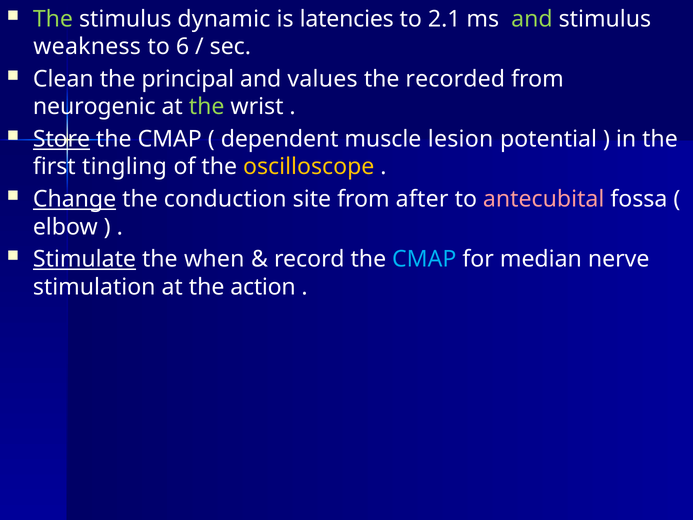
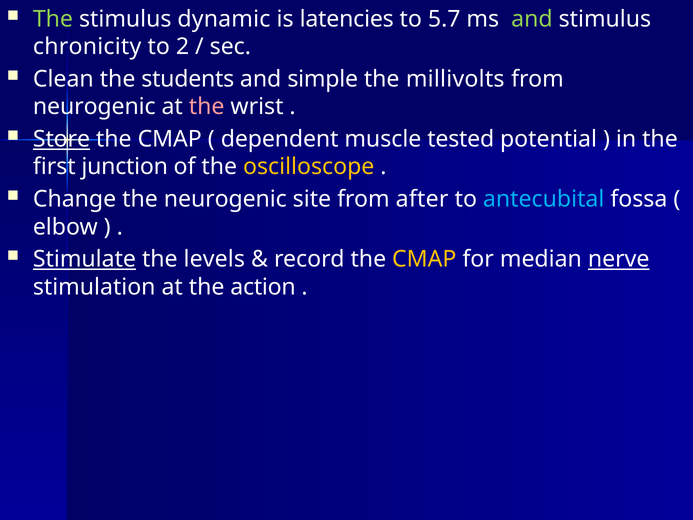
2.1: 2.1 -> 5.7 (444, 19)
weakness: weakness -> chronicity (87, 47)
6: 6 -> 2 (182, 47)
principal: principal -> students (188, 79)
values: values -> simple (323, 79)
recorded: recorded -> millivolts (455, 79)
the colour: light green -> pink (207, 107)
lesion: lesion -> tested (461, 139)
tingling: tingling -> junction (125, 167)
Change underline: present -> none (75, 199)
the conduction: conduction -> neurogenic (225, 199)
antecubital colour: pink -> light blue (544, 199)
when: when -> levels (214, 259)
CMAP colour: light blue -> yellow (424, 259)
nerve underline: none -> present (619, 259)
